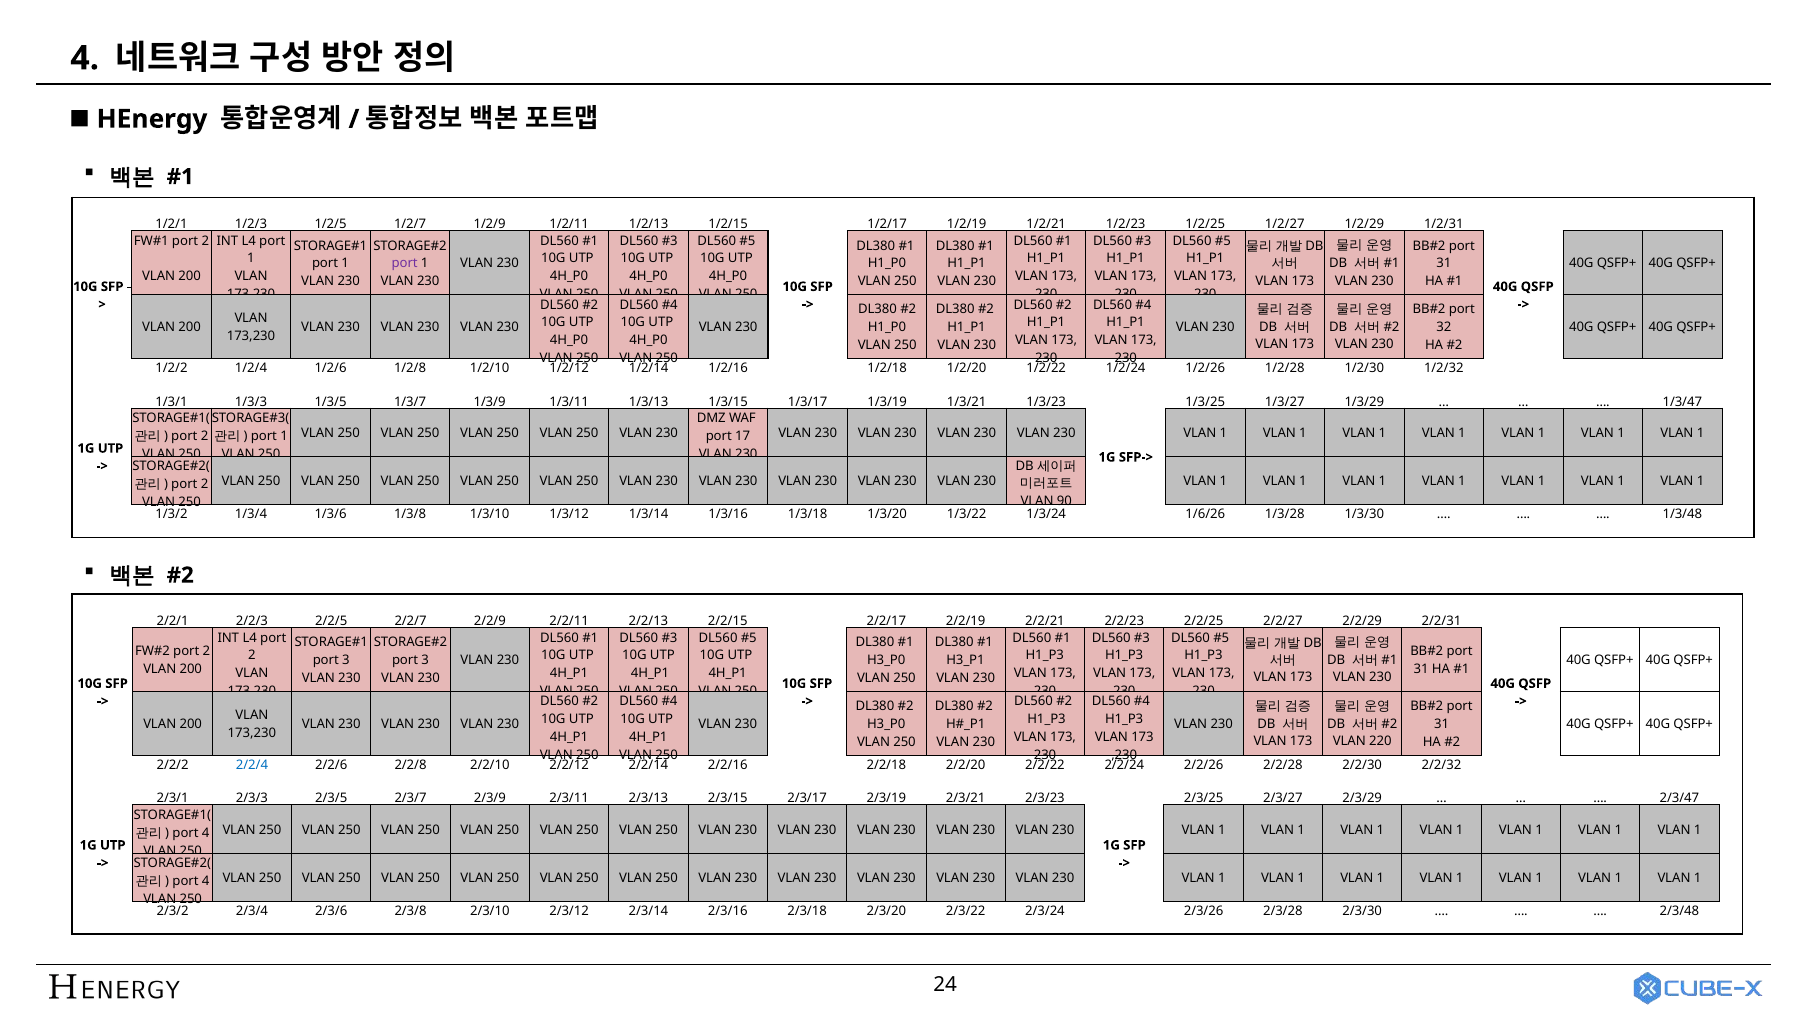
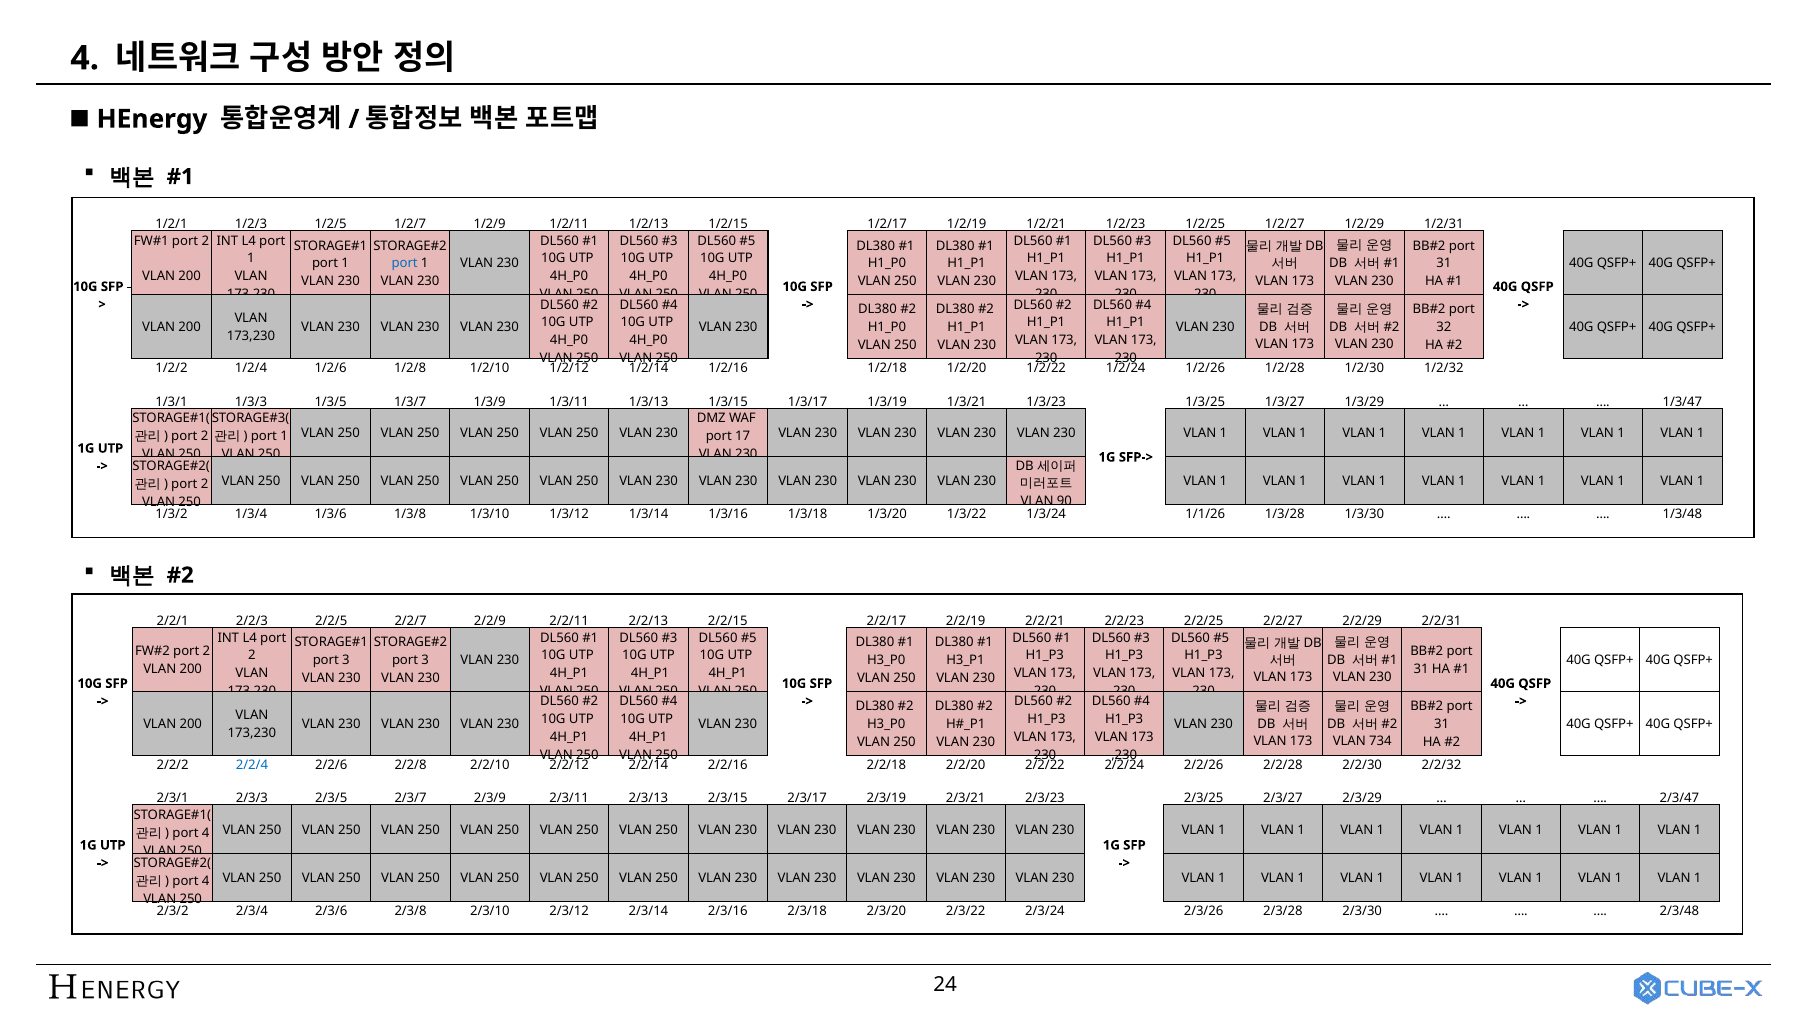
port colour: purple -> blue (405, 264)
1/6/26: 1/6/26 -> 1/1/26 (1205, 515)
220: 220 -> 734 (1380, 742)
